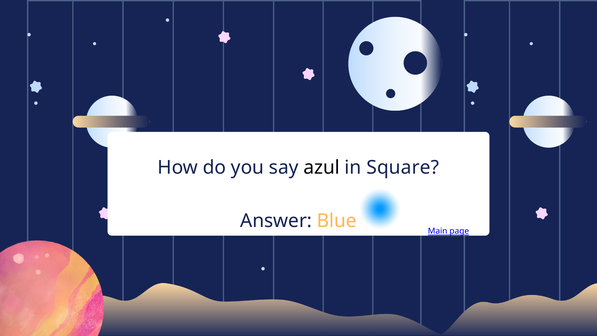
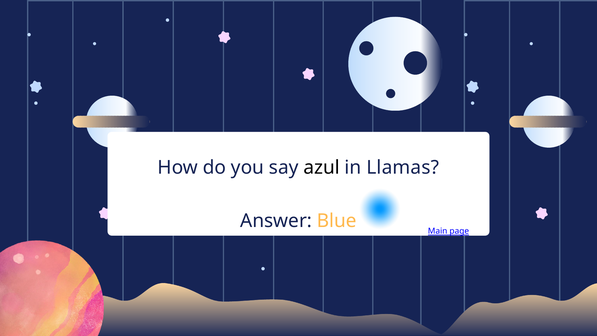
Square: Square -> Llamas (403, 167)
